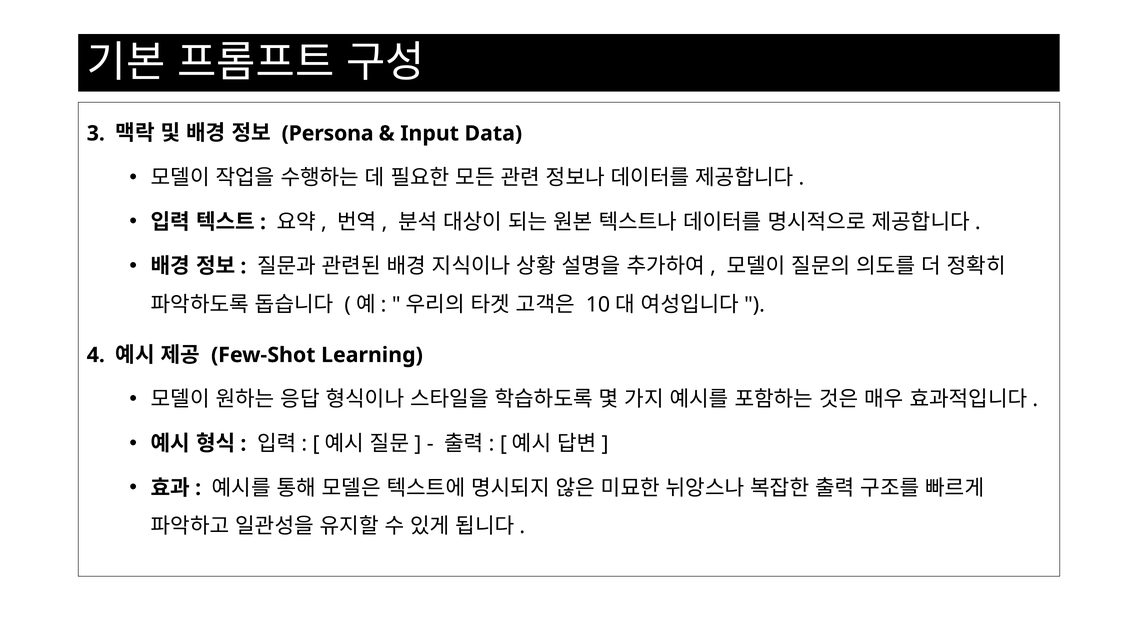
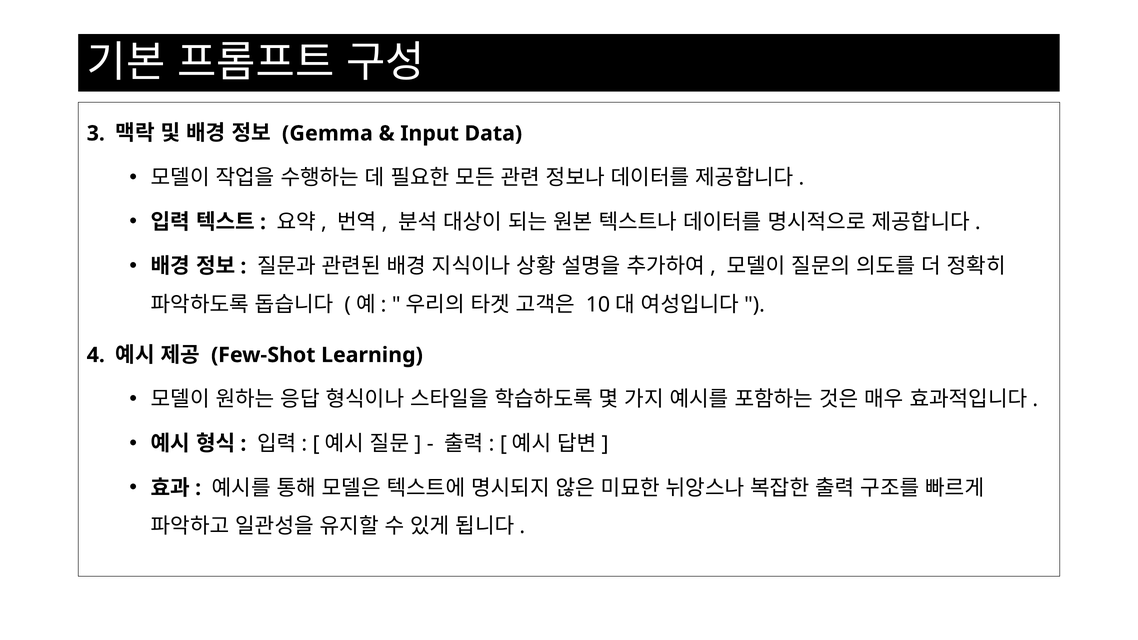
Persona: Persona -> Gemma (327, 133)
